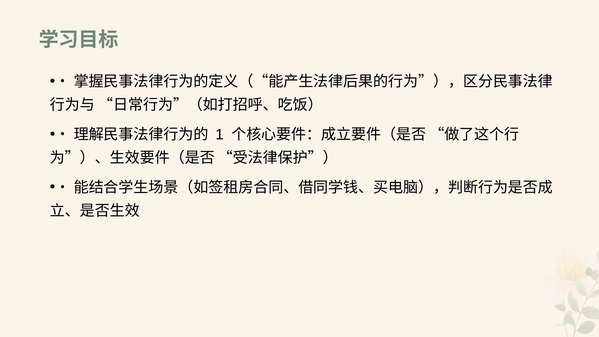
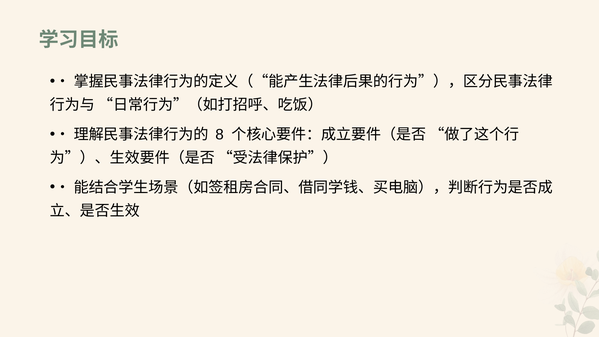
1: 1 -> 8 (220, 135)
